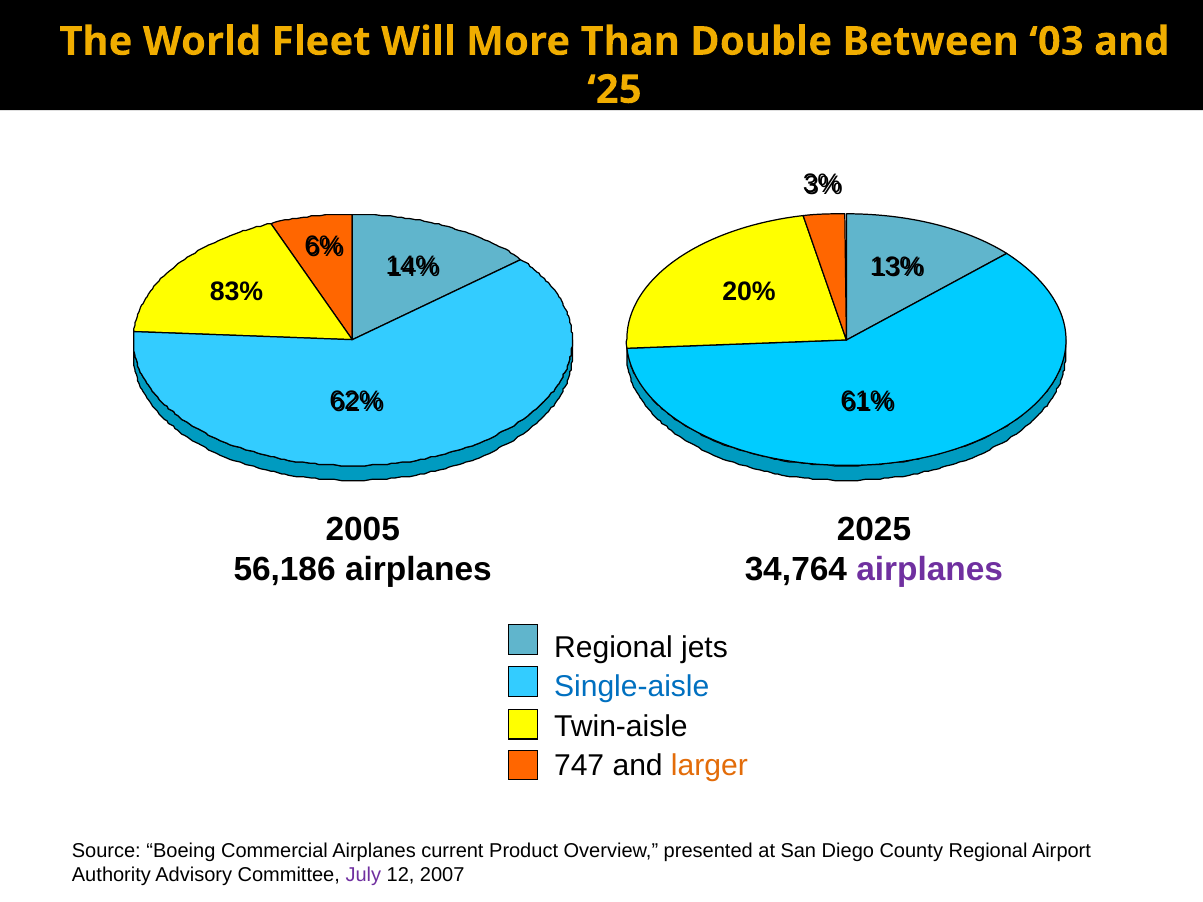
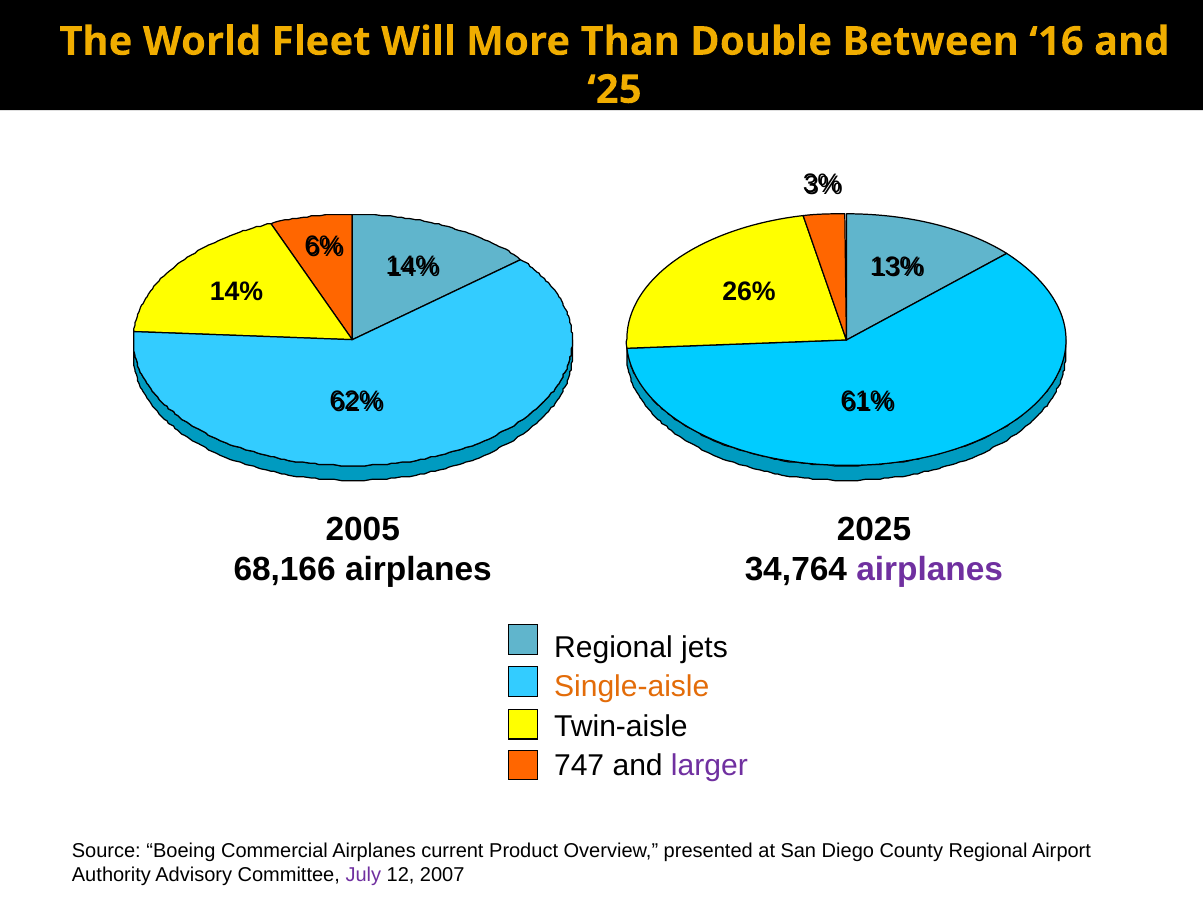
03: 03 -> 16 (1056, 42)
83%: 83% -> 14% (237, 292)
20%: 20% -> 26% (749, 292)
56,186: 56,186 -> 68,166 (285, 570)
Single-aisle colour: blue -> orange (632, 687)
larger colour: orange -> purple (709, 766)
